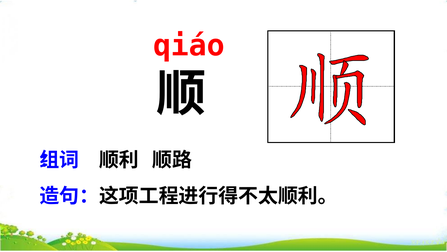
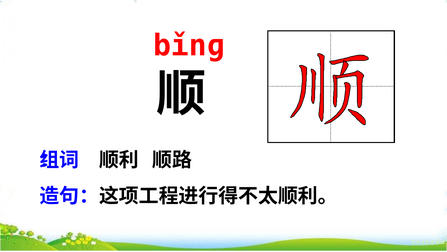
qiáo: qiáo -> bǐnɡ (189, 45)
